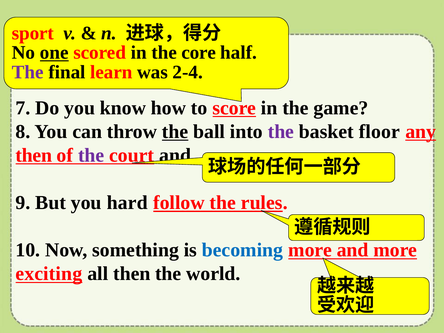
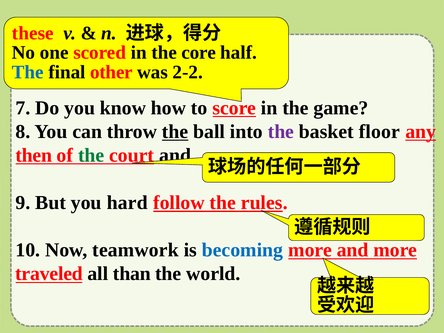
sport: sport -> these (33, 33)
one underline: present -> none (54, 53)
The colour: purple -> blue (28, 72)
learn: learn -> other (111, 72)
2-4: 2-4 -> 2-2 (188, 72)
the colour: purple -> green (91, 155)
something: something -> teamwork (136, 250)
exciting: exciting -> traveled (49, 274)
all then: then -> than (132, 274)
